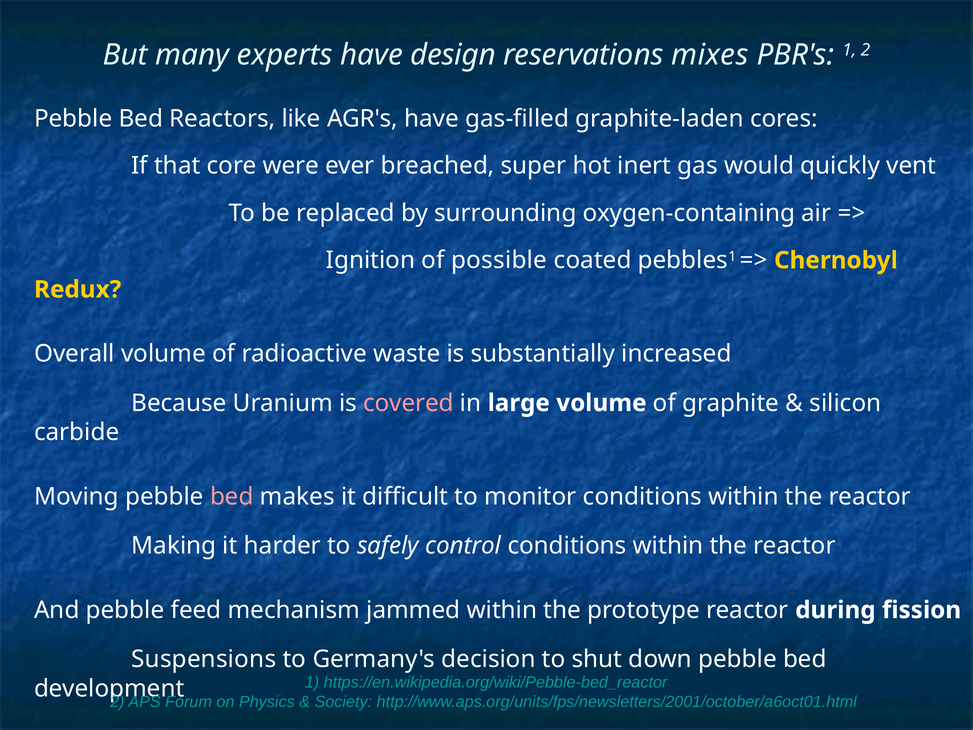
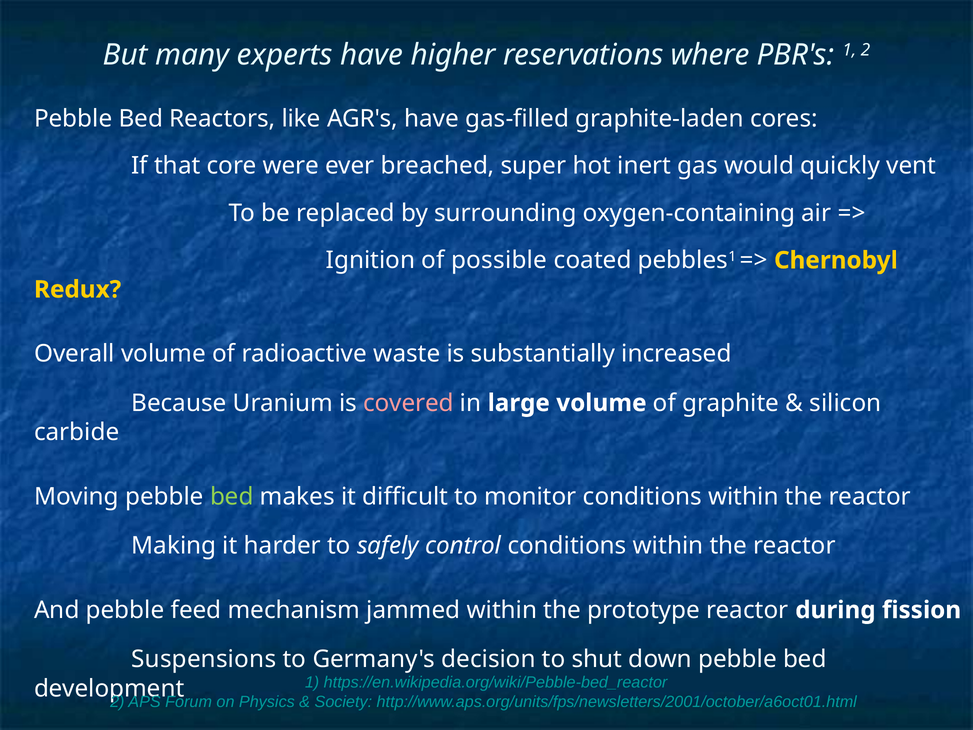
design: design -> higher (453, 55)
mixes: mixes -> where (710, 55)
bed colour: pink -> light green (232, 496)
